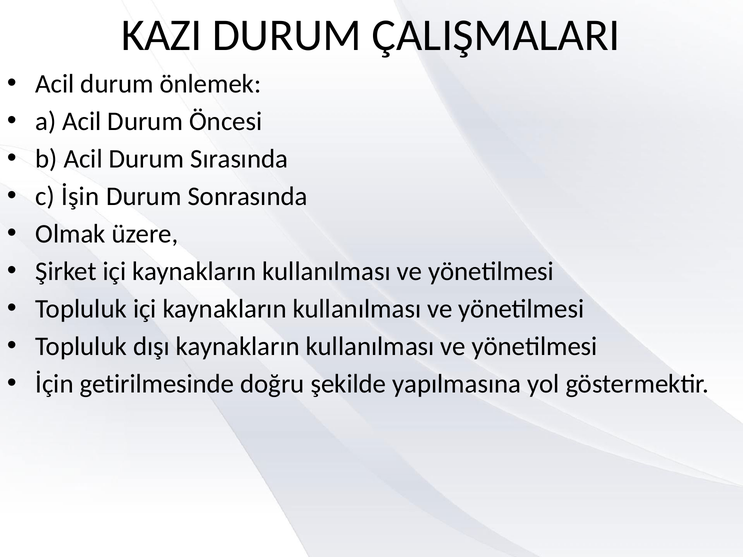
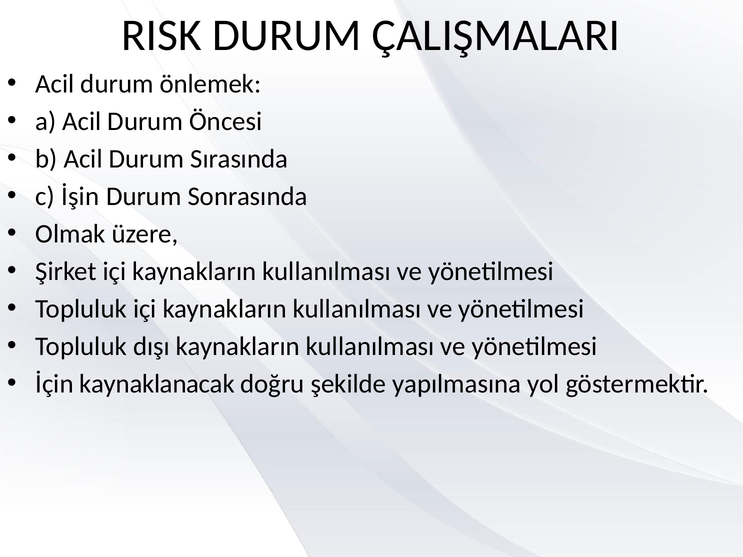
KAZI: KAZI -> RISK (161, 35)
getirilmesinde: getirilmesinde -> kaynaklanacak (157, 384)
